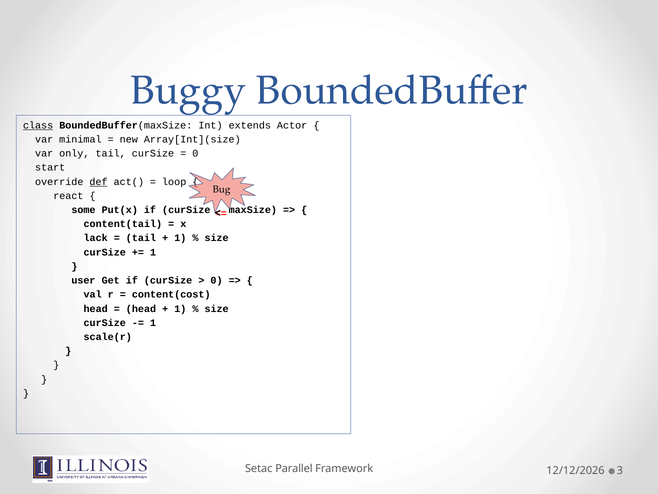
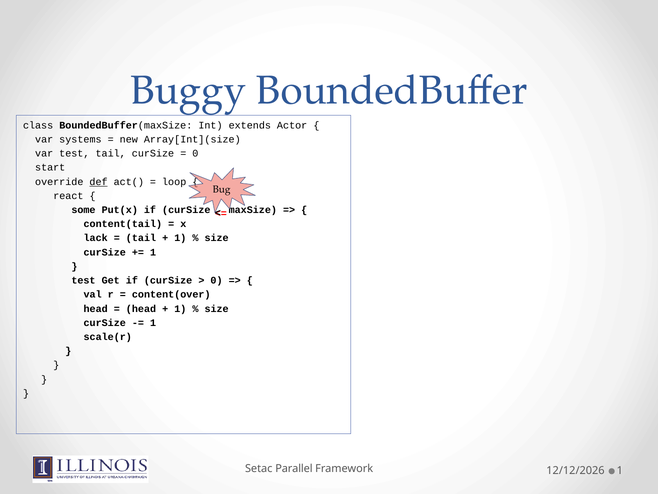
class underline: present -> none (38, 125)
minimal: minimal -> systems (80, 139)
var only: only -> test (74, 153)
user: user -> test (83, 280)
content(cost: content(cost -> content(over (171, 294)
Framework 3: 3 -> 1 (620, 470)
